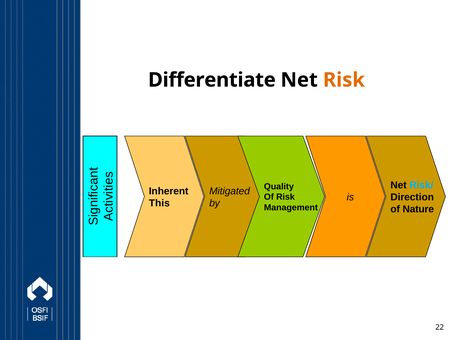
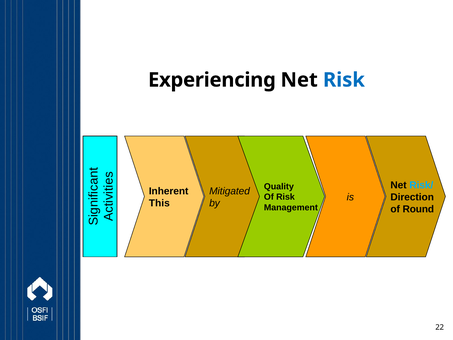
Differentiate: Differentiate -> Experiencing (212, 80)
Risk colour: orange -> blue (344, 80)
Nature: Nature -> Round (418, 209)
